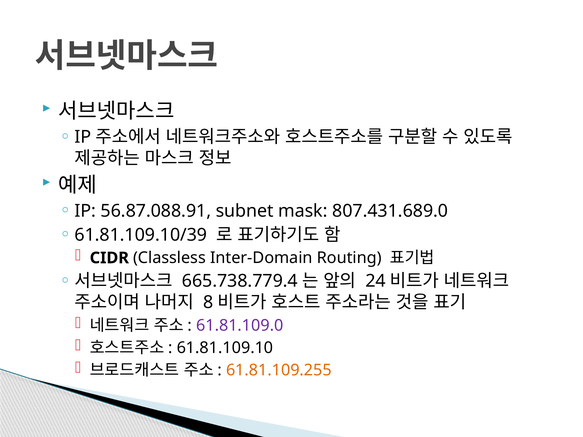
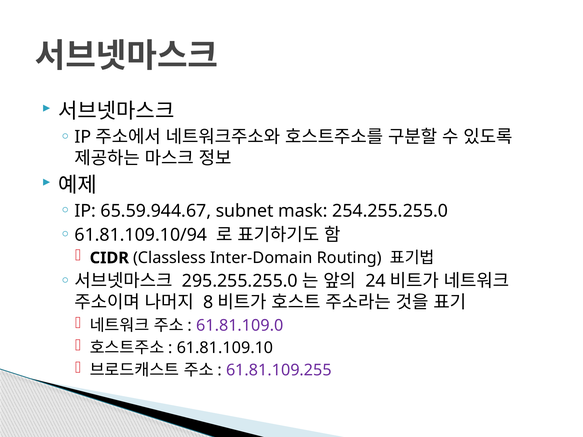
56.87.088.91: 56.87.088.91 -> 65.59.944.67 (156, 211)
807.431.689.0: 807.431.689.0 -> 254.255.255.0 (390, 211)
61.81.109.10/39: 61.81.109.10/39 -> 61.81.109.10/94 (141, 235)
665.738.779.4: 665.738.779.4 -> 295.255.255.0 (240, 281)
61.81.109.255 colour: orange -> purple (279, 370)
